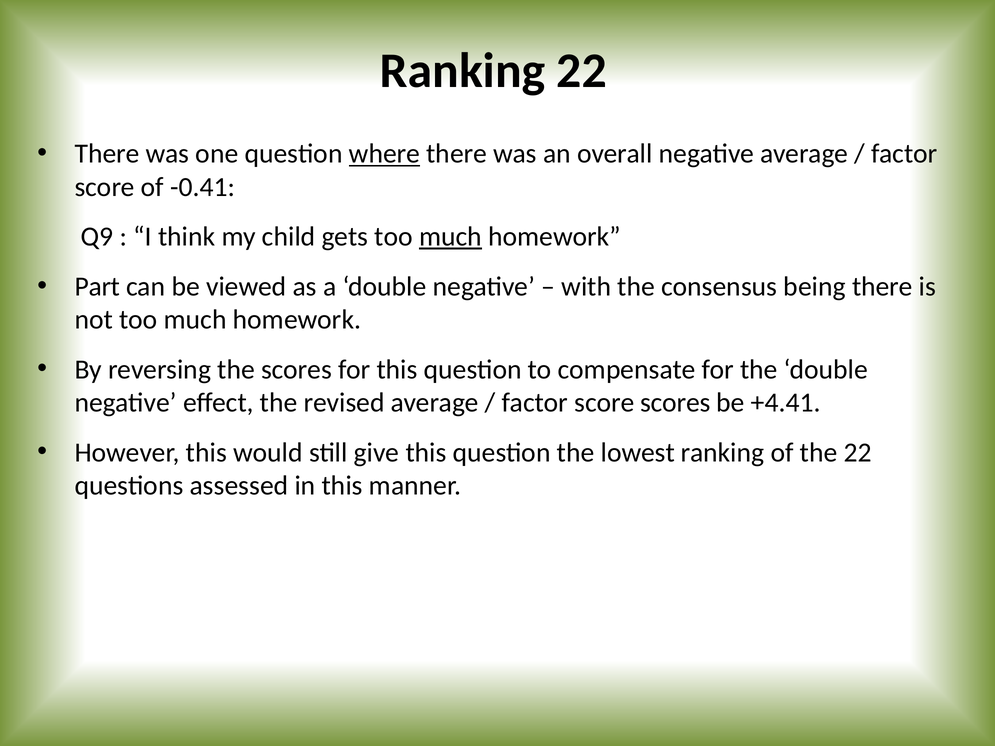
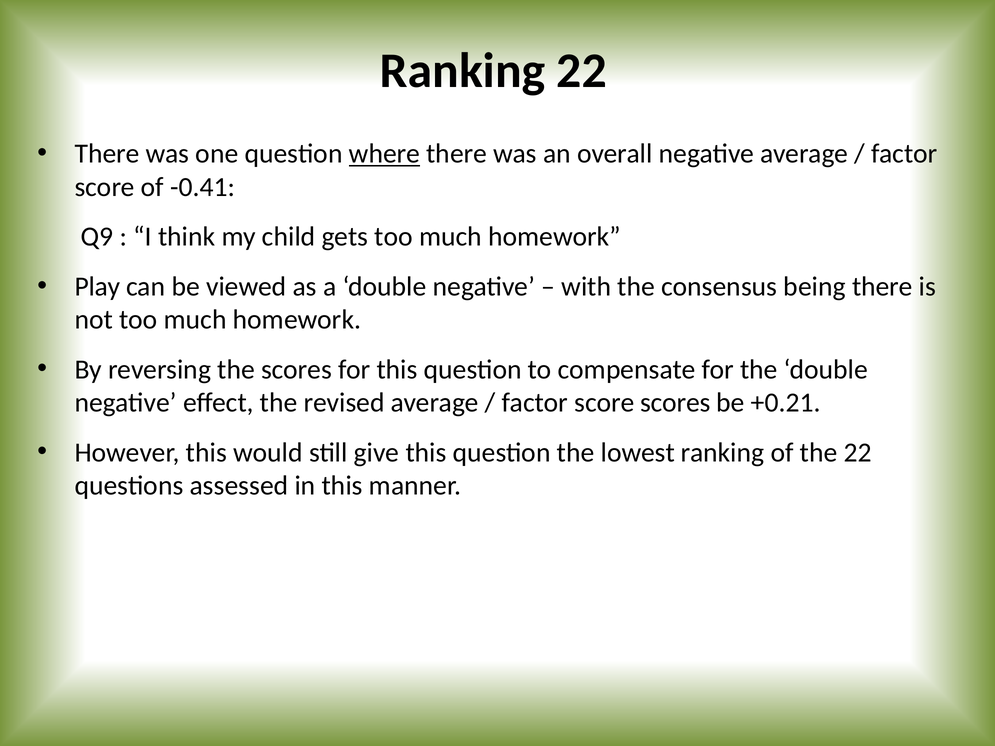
much underline: present -> none (450, 237)
Part: Part -> Play (97, 287)
+4.41: +4.41 -> +0.21 (786, 403)
